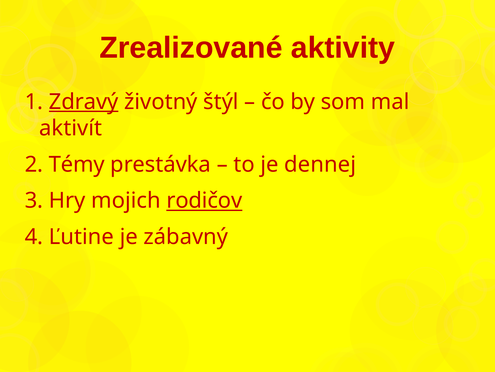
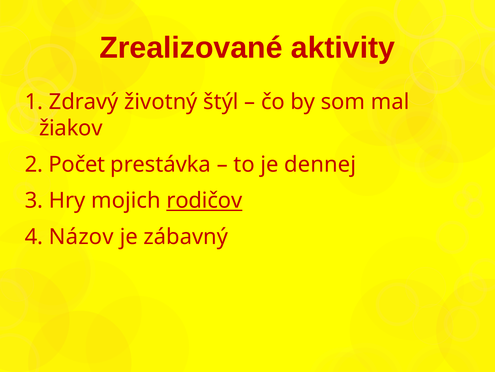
Zdravý underline: present -> none (84, 102)
aktivít: aktivít -> žiakov (71, 128)
Témy: Témy -> Počet (77, 164)
Ľutine: Ľutine -> Názov (81, 236)
